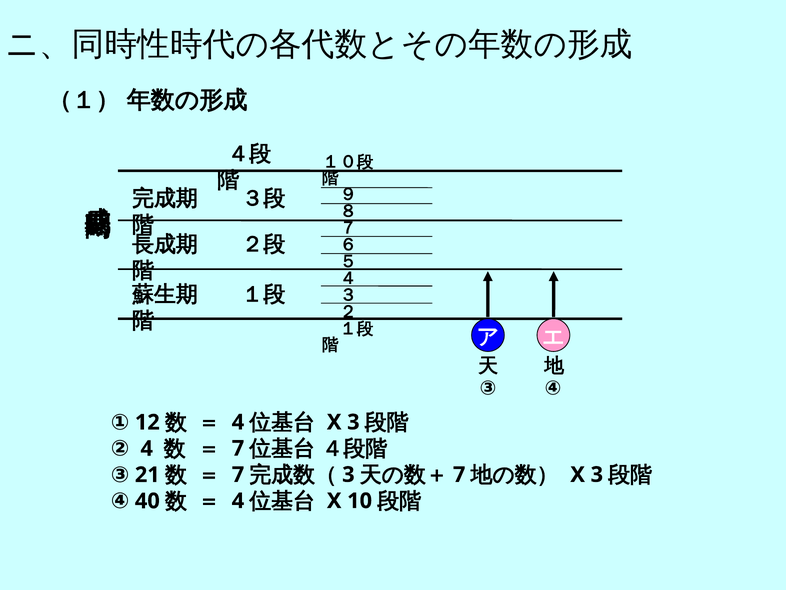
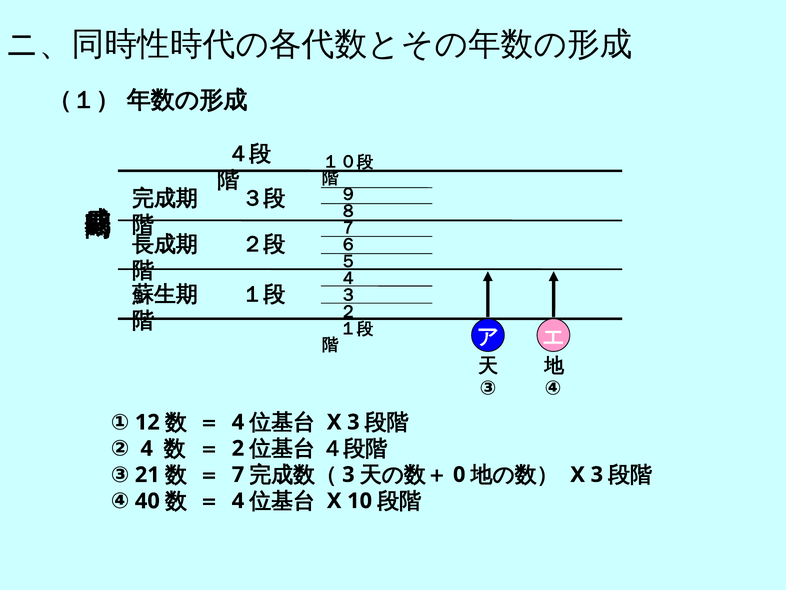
7: 7 -> 2 (238, 448)
7: 7 -> 0 (459, 474)
